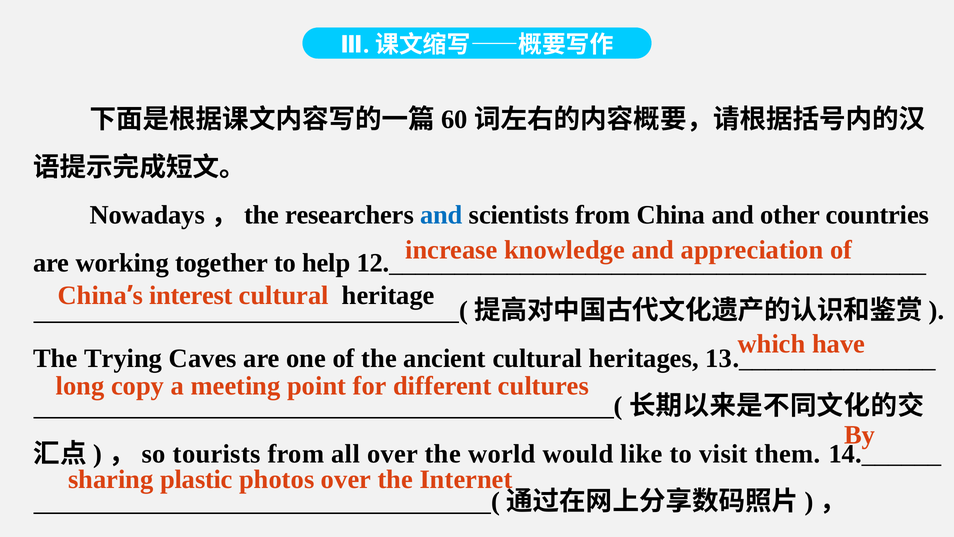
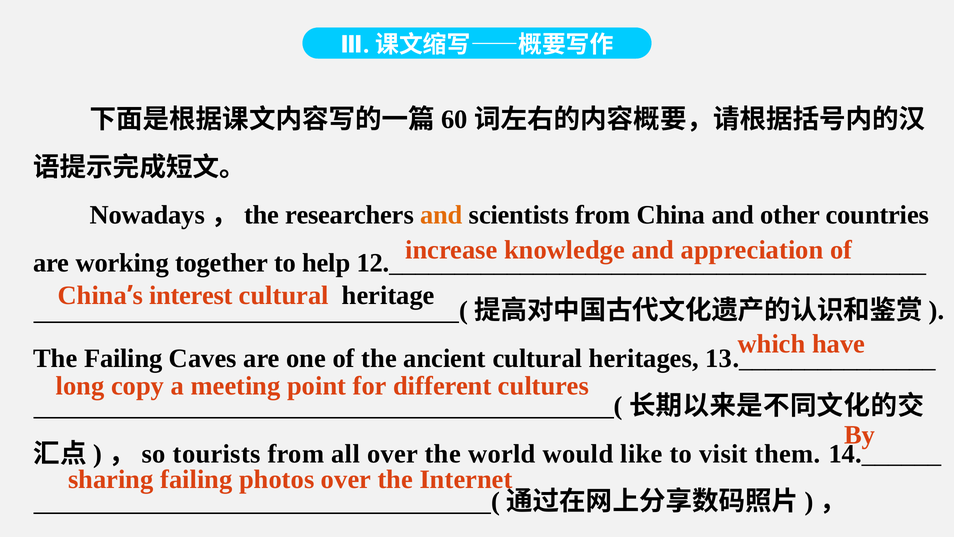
and colour: blue -> orange (441, 215)
The Trying: Trying -> Failing (123, 358)
sharing plastic: plastic -> failing (196, 479)
